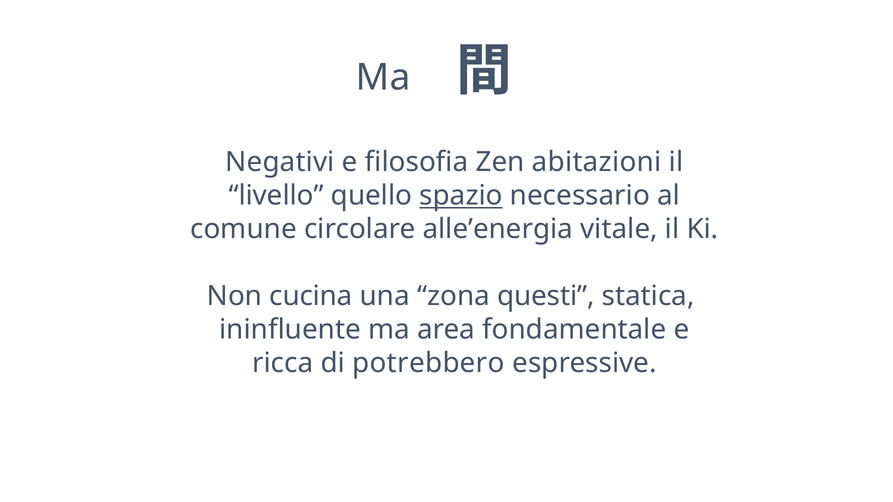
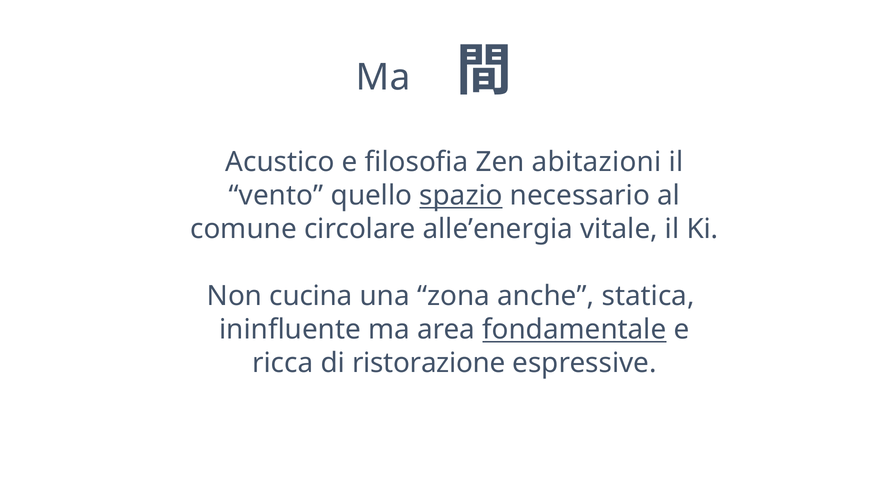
Negativi: Negativi -> Acustico (280, 162)
livello: livello -> vento (276, 196)
questi: questi -> anche (546, 296)
fondamentale underline: none -> present (574, 330)
potrebbero: potrebbero -> ristorazione (429, 363)
